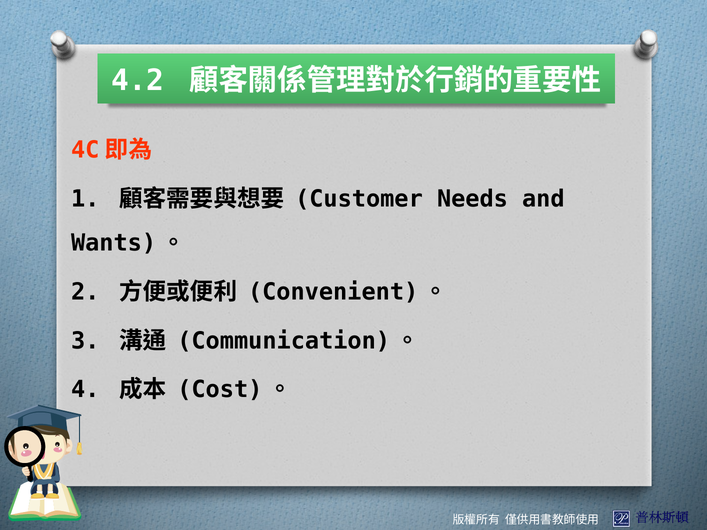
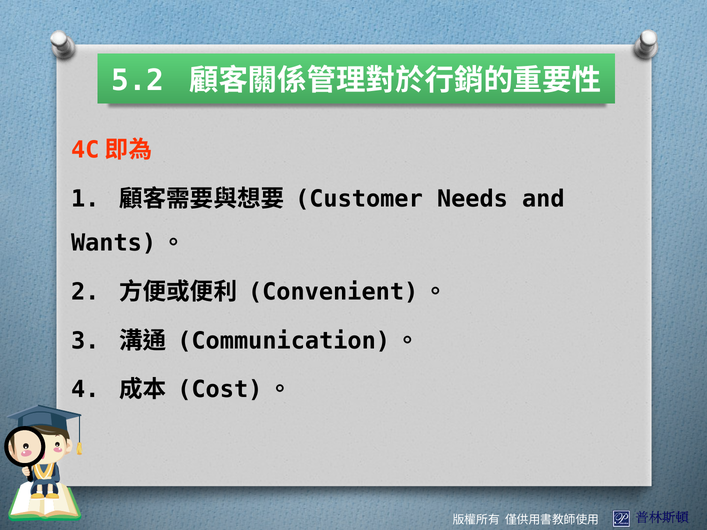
4.2: 4.2 -> 5.2 (138, 81)
